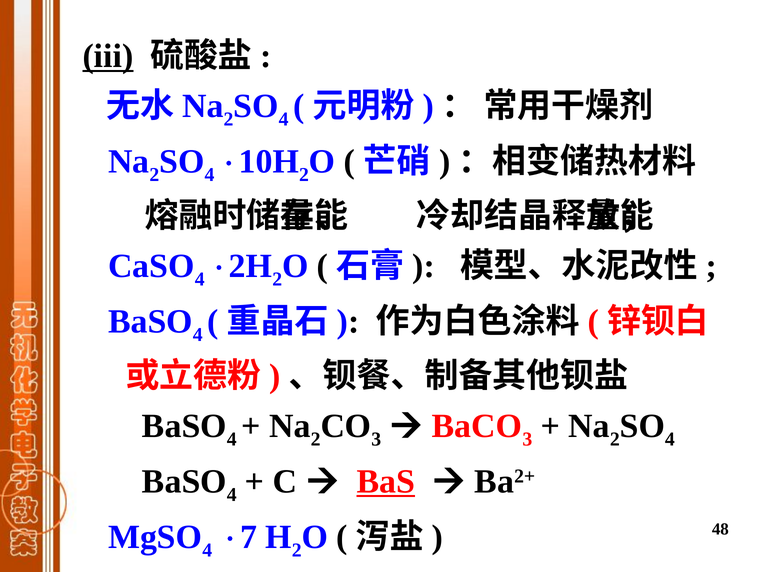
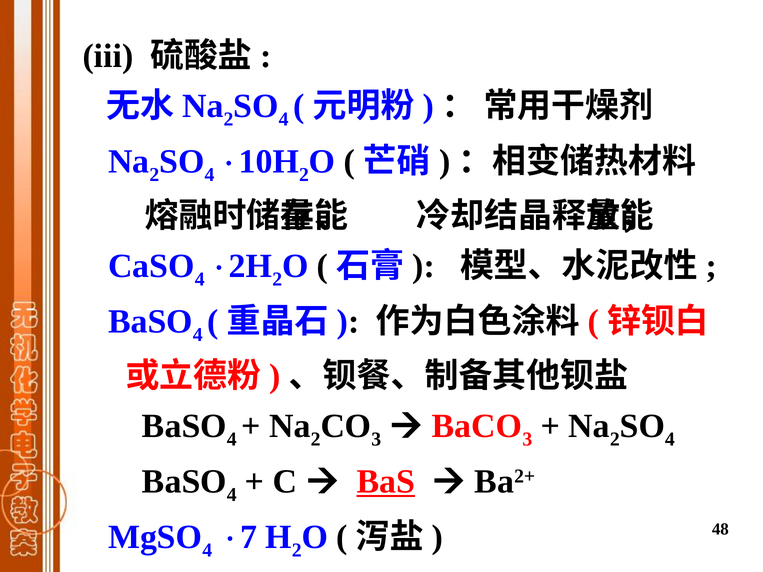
iii underline: present -> none (108, 56)
